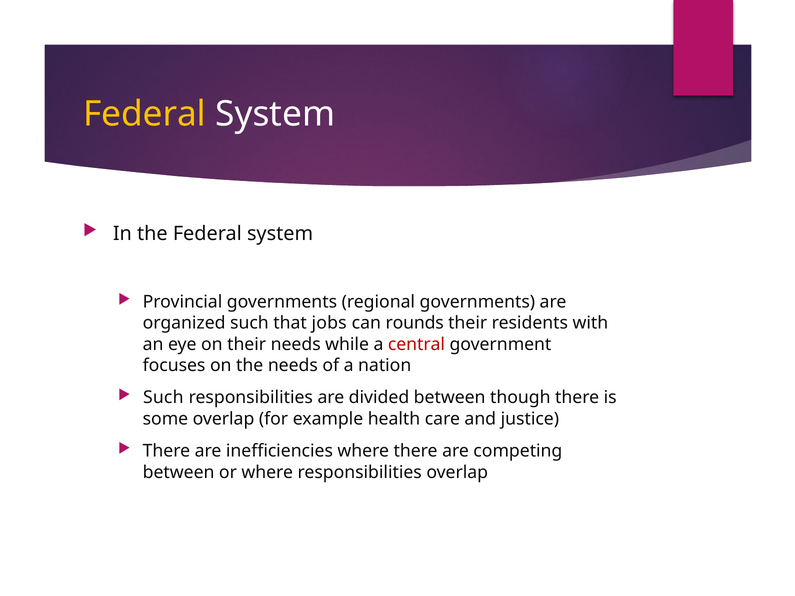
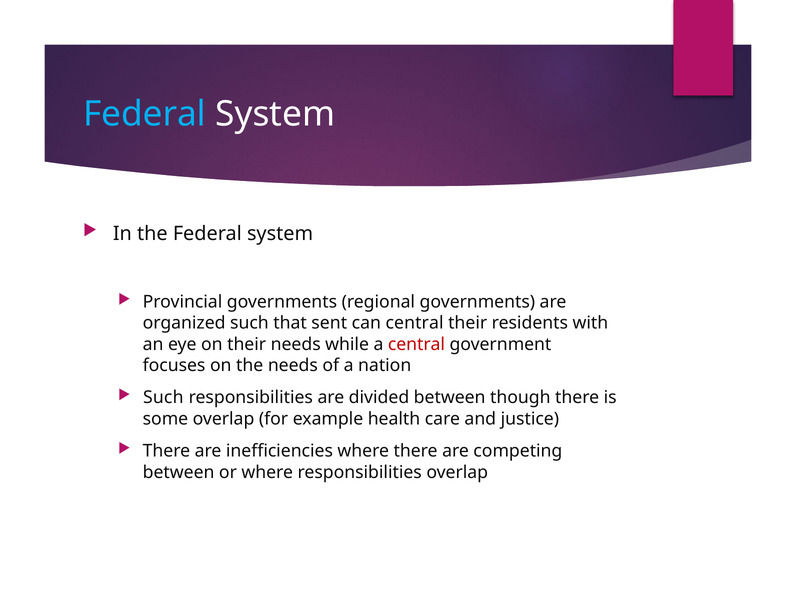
Federal colour: yellow -> light blue (145, 114)
jobs: jobs -> sent (329, 323)
can rounds: rounds -> central (415, 323)
